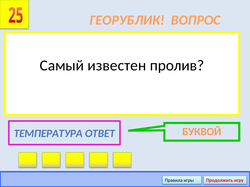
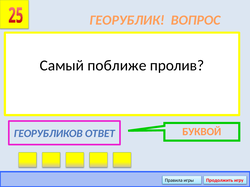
известен: известен -> поближе (117, 66)
ТЕМПЕРАТУРА: ТЕМПЕРАТУРА -> ГЕОРУБЛИКОВ (48, 134)
